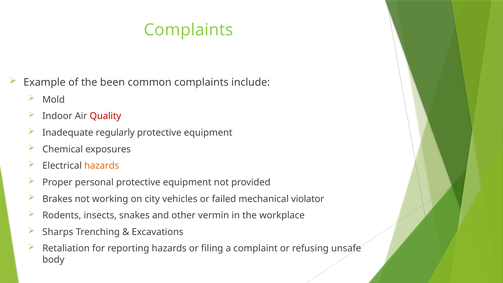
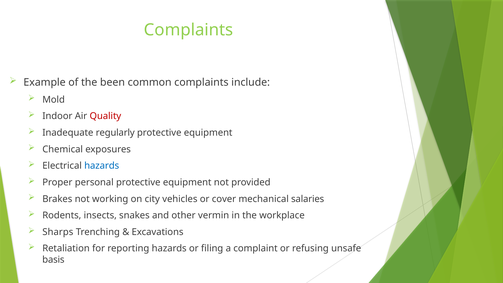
hazards colour: orange -> blue (102, 166)
failed: failed -> cover (224, 199)
violator: violator -> salaries (308, 199)
body: body -> basis (53, 260)
